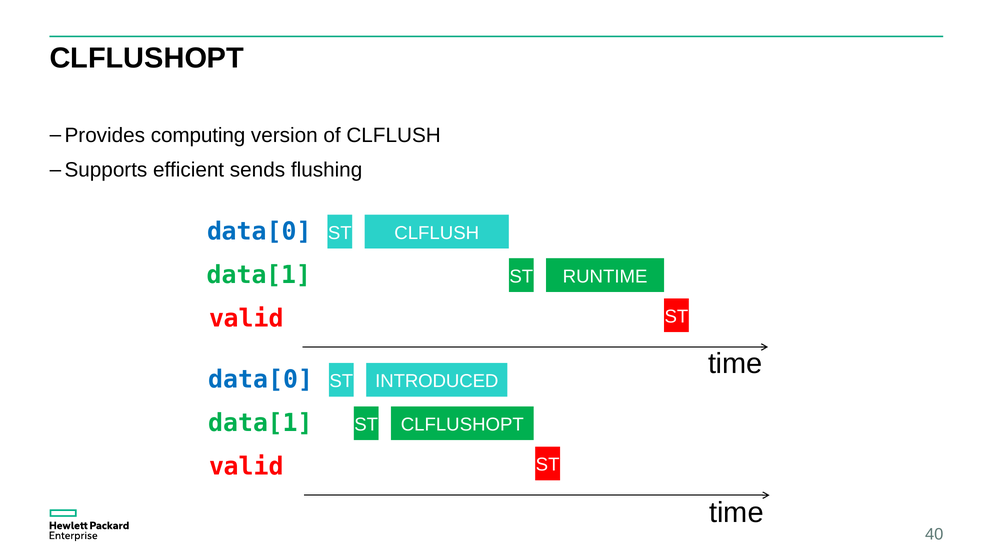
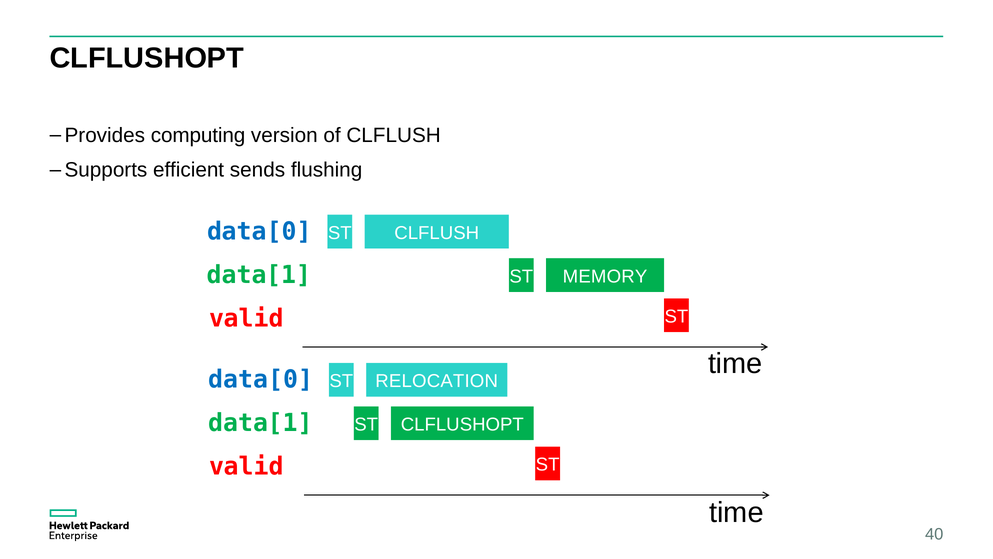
RUNTIME: RUNTIME -> MEMORY (605, 276)
INTRODUCED: INTRODUCED -> RELOCATION (437, 381)
